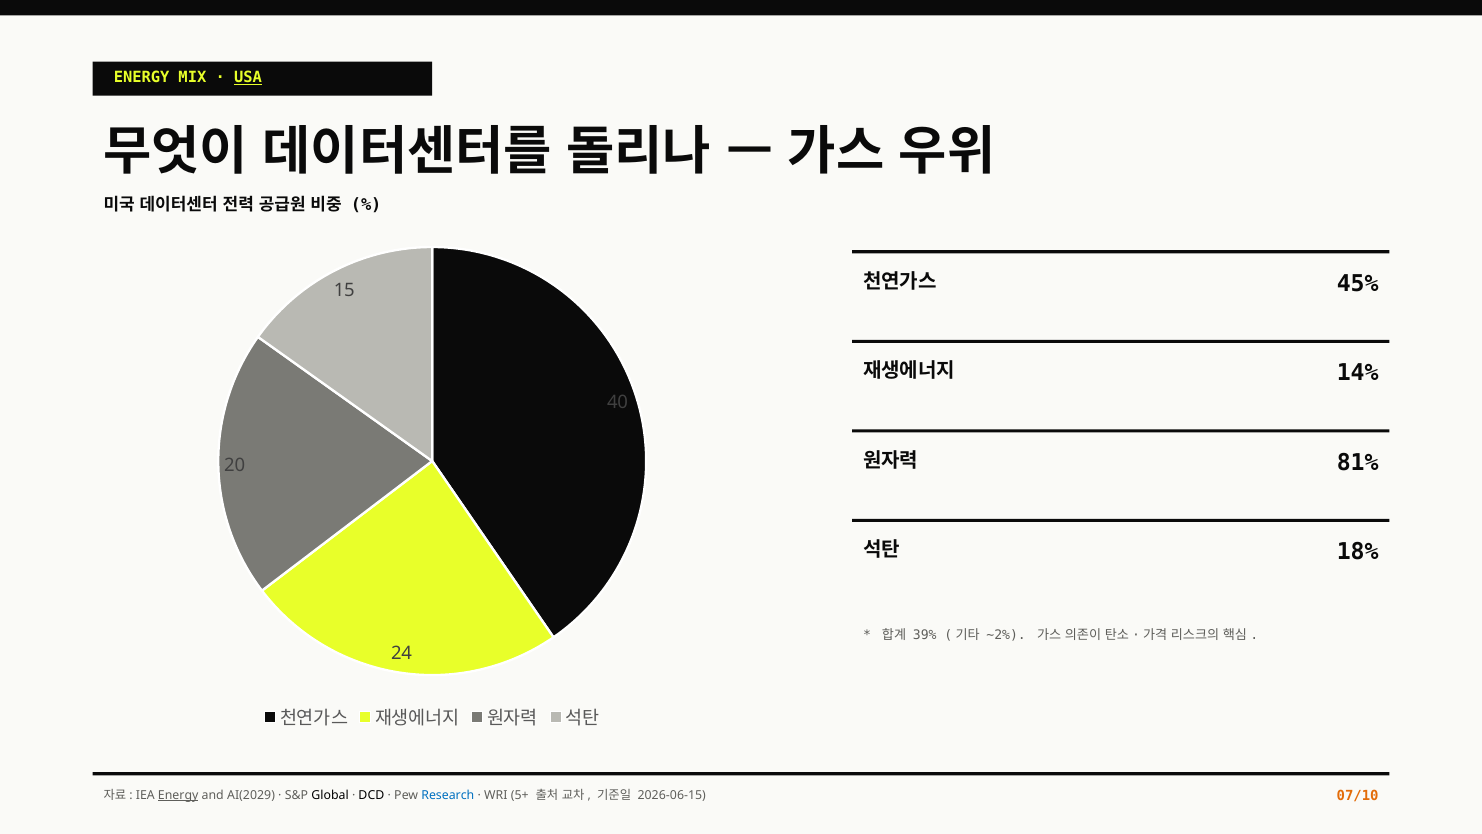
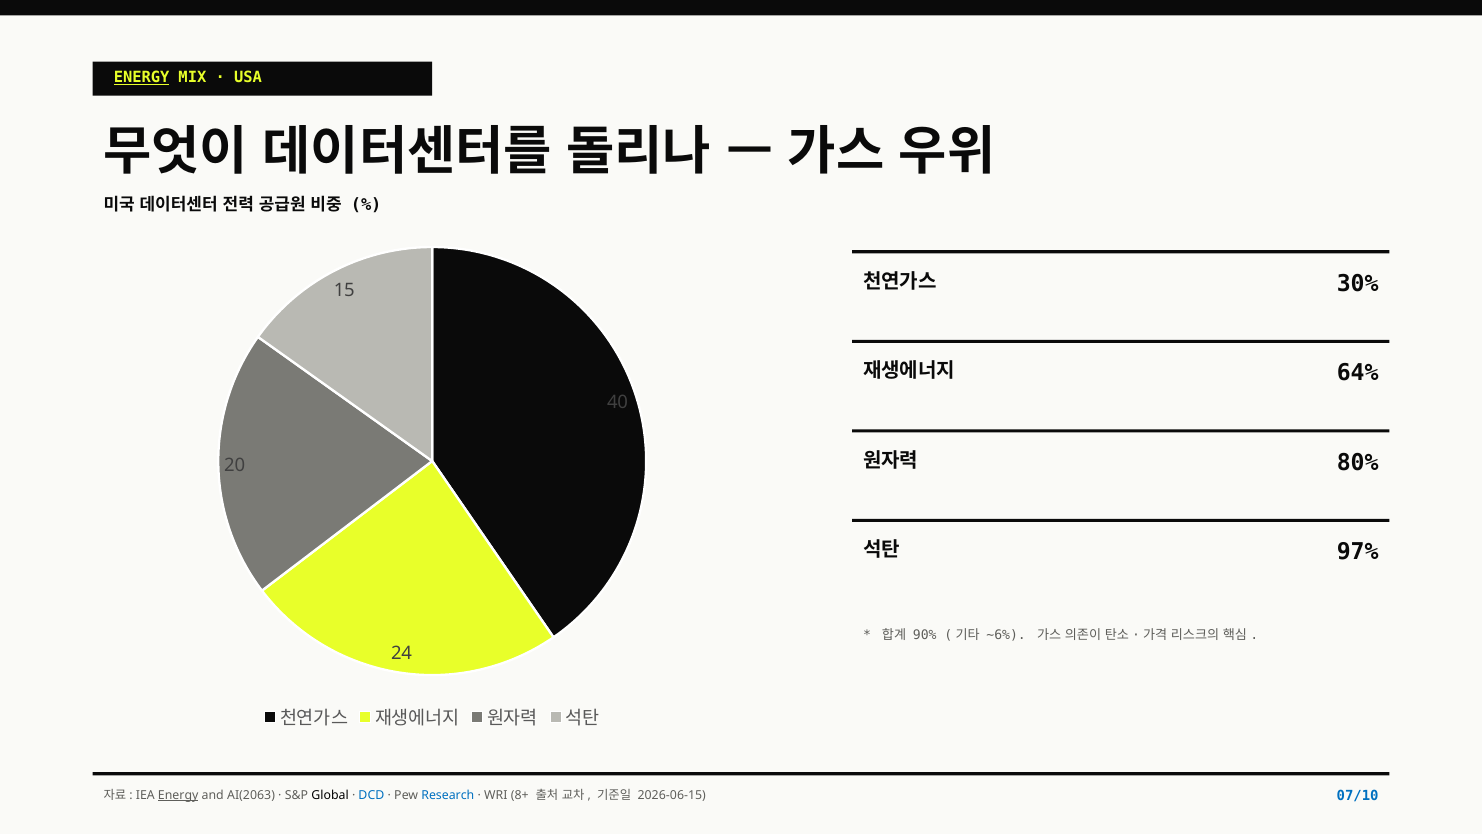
ENERGY underline: none -> present (142, 78)
USA underline: present -> none (248, 78)
45%: 45% -> 30% (1358, 283)
14%: 14% -> 64% (1358, 373)
81%: 81% -> 80% (1358, 462)
18%: 18% -> 97% (1358, 552)
39%: 39% -> 90% (925, 635)
~2%: ~2% -> ~6% (1006, 635)
AI(2029: AI(2029 -> AI(2063 (251, 795)
DCD colour: black -> blue (371, 795)
5+: 5+ -> 8+ (520, 795)
07/10 colour: orange -> blue (1358, 796)
